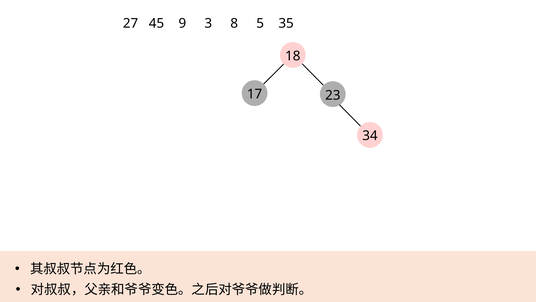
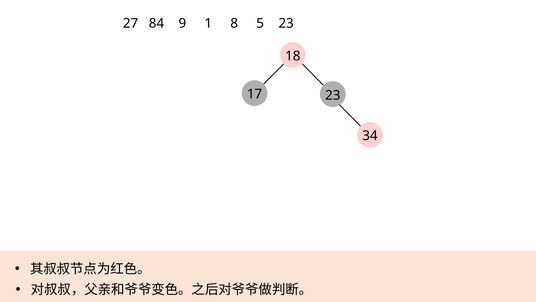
45: 45 -> 84 (156, 23)
3: 3 -> 1 (208, 23)
5 35: 35 -> 23 (286, 23)
